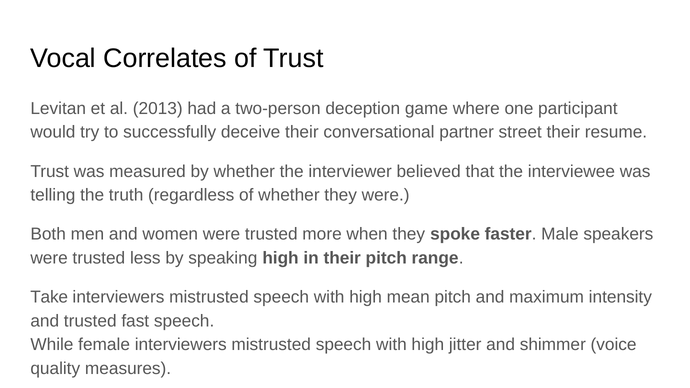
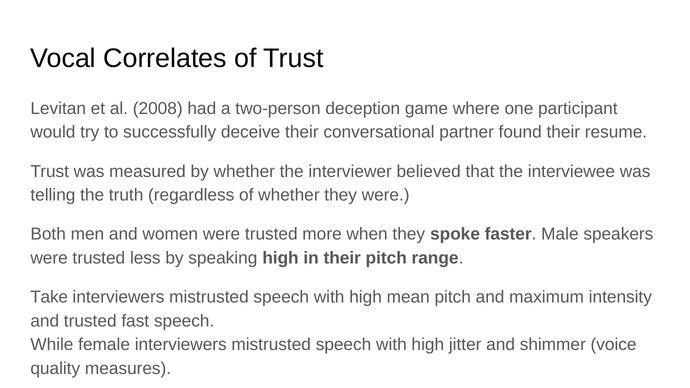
2013: 2013 -> 2008 (158, 109)
street: street -> found (520, 132)
